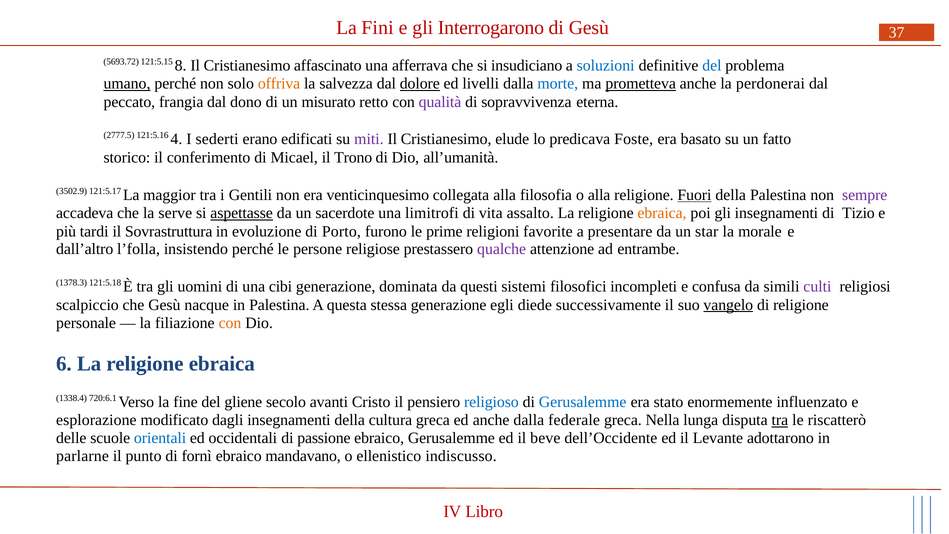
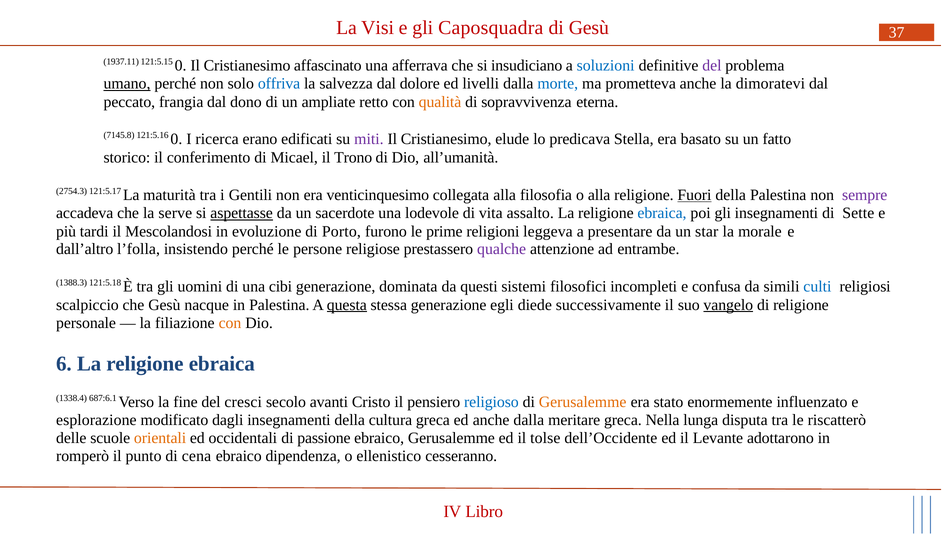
Fini: Fini -> Visi (378, 28)
Interrogarono: Interrogarono -> Caposquadra (491, 28)
5693.72: 5693.72 -> 1937.11 (121, 62)
121:5.15 8: 8 -> 0 (181, 66)
del colour: blue -> purple (712, 66)
offriva colour: orange -> blue (279, 84)
dolore underline: present -> none (420, 84)
prometteva underline: present -> none (641, 84)
perdonerai: perdonerai -> dimoratevi (770, 84)
misurato: misurato -> ampliate (329, 102)
qualità colour: purple -> orange (440, 102)
2777.5: 2777.5 -> 7145.8 (119, 135)
121:5.16 4: 4 -> 0 (176, 139)
sederti: sederti -> ricerca (217, 139)
Foste: Foste -> Stella (634, 139)
3502.9: 3502.9 -> 2754.3 (72, 191)
maggior: maggior -> maturità (169, 195)
limitrofi: limitrofi -> lodevole (432, 213)
ebraica colour: orange -> blue (662, 213)
Tizio: Tizio -> Sette (858, 213)
Sovrastruttura: Sovrastruttura -> Mescolandosi (169, 232)
favorite: favorite -> leggeva (548, 232)
1378.3: 1378.3 -> 1388.3 (72, 283)
culti colour: purple -> blue (817, 287)
questa underline: none -> present (347, 305)
720:6.1: 720:6.1 -> 687:6.1 (103, 399)
gliene: gliene -> cresci (243, 402)
Gerusalemme colour: blue -> orange (583, 402)
federale: federale -> meritare (574, 420)
tra underline: present -> none (780, 420)
orientali colour: blue -> orange (160, 439)
beve: beve -> tolse (545, 439)
parlarne: parlarne -> romperò (83, 457)
fornì: fornì -> cena (197, 457)
mandavano: mandavano -> dipendenza (303, 457)
indiscusso: indiscusso -> cesseranno (461, 457)
